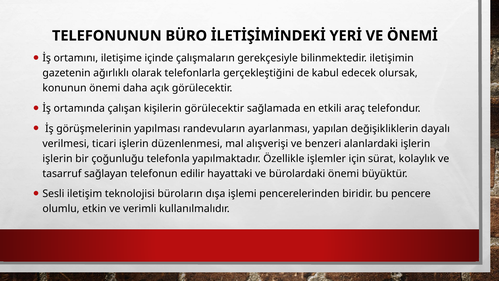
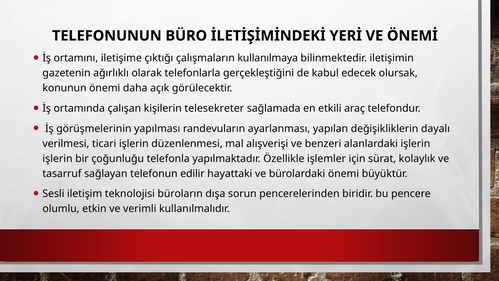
içinde: içinde -> çıktığı (159, 58)
gerekçesiyle: gerekçesiyle -> kullanılmaya (268, 58)
kişilerin görülecektir: görülecektir -> telesekreter (214, 108)
işlemi: işlemi -> sorun (242, 194)
